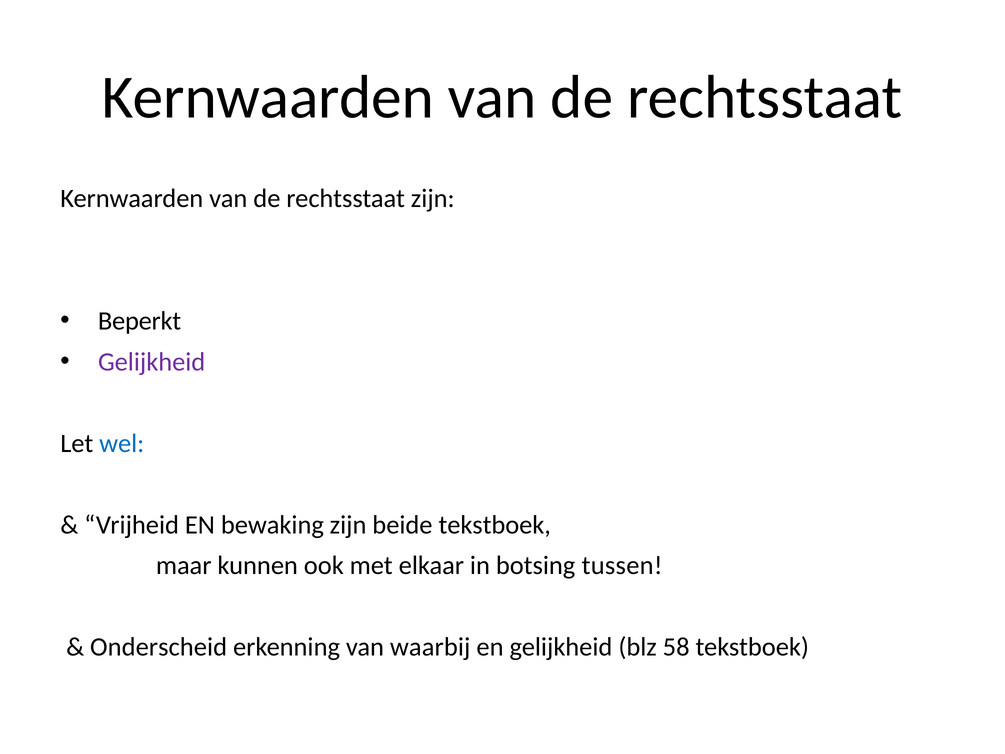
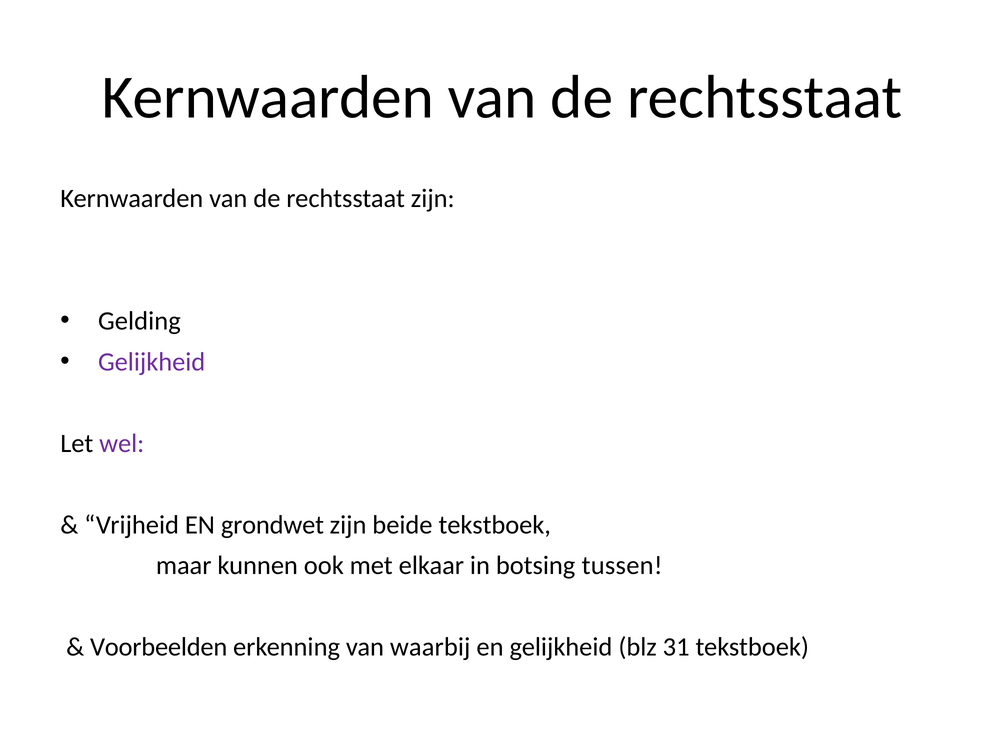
Beperkt: Beperkt -> Gelding (139, 321)
wel colour: blue -> purple (122, 443)
bewaking: bewaking -> grondwet (272, 525)
Onderscheid: Onderscheid -> Voorbeelden (159, 647)
58: 58 -> 31 (676, 647)
